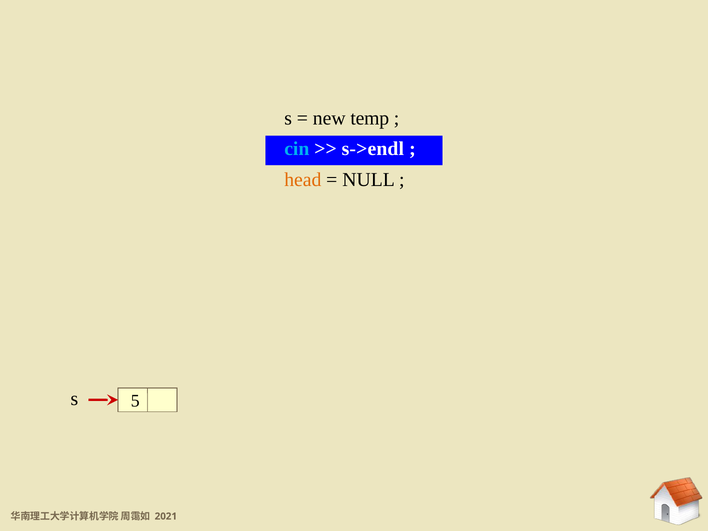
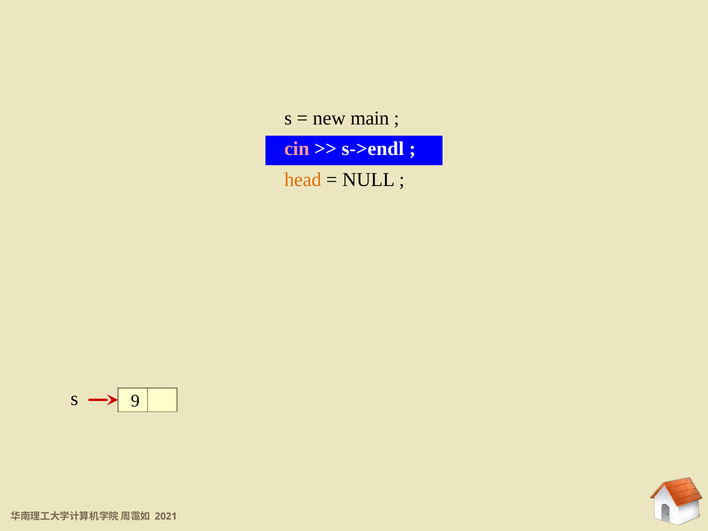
temp: temp -> main (370, 118)
cin colour: light blue -> pink (297, 149)
5: 5 -> 9 (135, 401)
